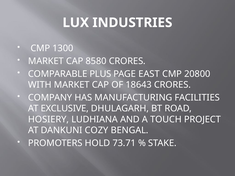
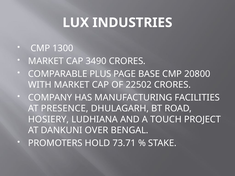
8580: 8580 -> 3490 (96, 61)
EAST: EAST -> BASE (149, 74)
18643: 18643 -> 22502 (139, 85)
EXCLUSIVE: EXCLUSIVE -> PRESENCE (65, 109)
COZY: COZY -> OVER (97, 130)
